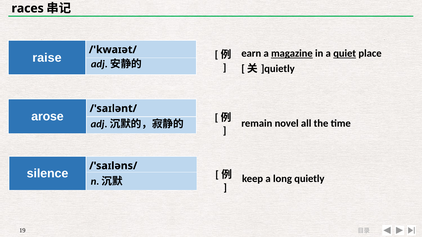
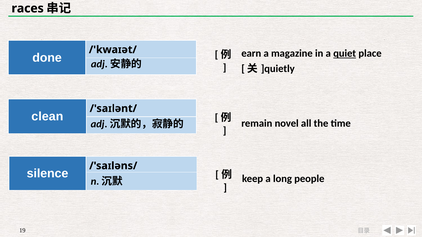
magazine underline: present -> none (292, 54)
raise: raise -> done (47, 58)
arose: arose -> clean (47, 117)
quietly: quietly -> people (309, 179)
